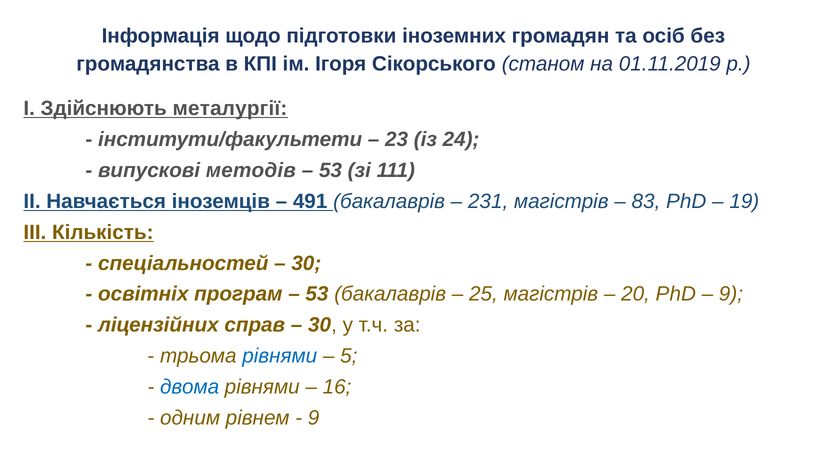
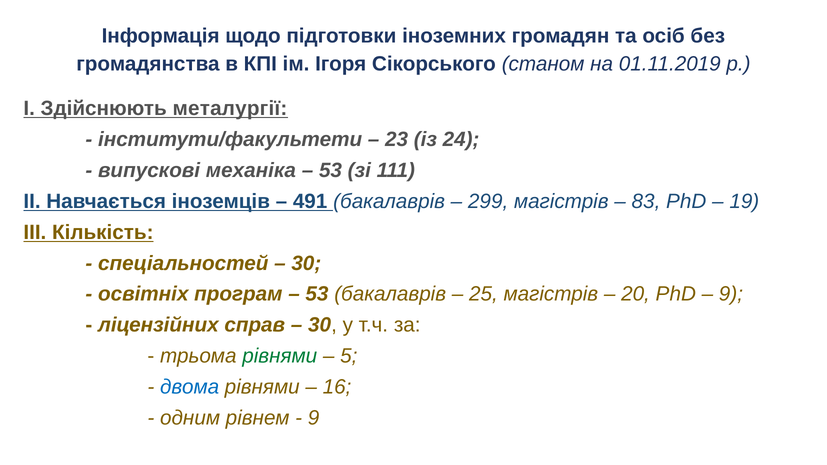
методів: методів -> механіка (251, 171)
231: 231 -> 299 (488, 201)
рівнями colour: blue -> green (280, 356)
